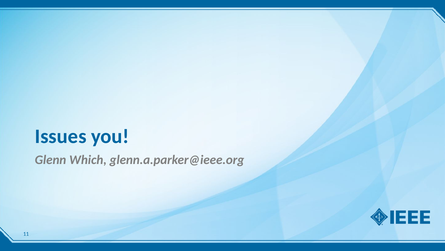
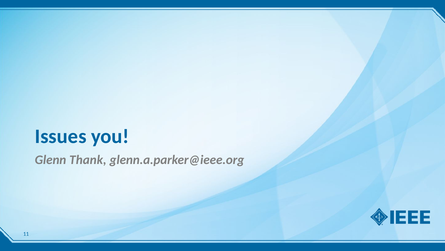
Which: Which -> Thank (88, 159)
